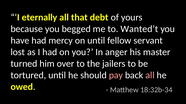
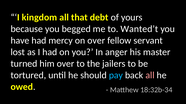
eternally: eternally -> kingdom (39, 17)
on until: until -> over (96, 41)
pay colour: pink -> light blue (116, 76)
